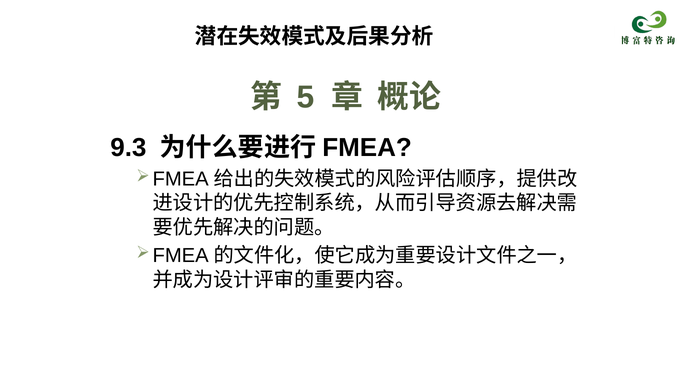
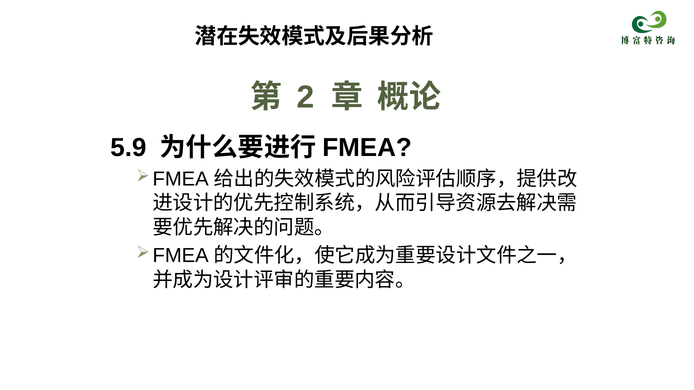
5: 5 -> 2 (306, 97)
9.3: 9.3 -> 5.9 (128, 148)
